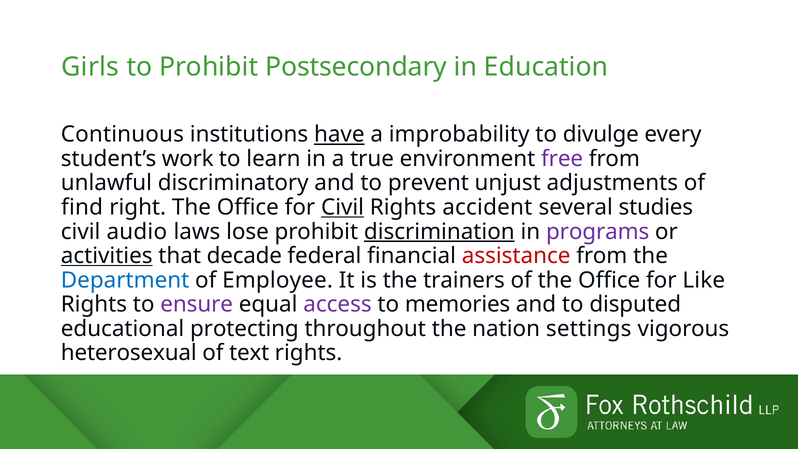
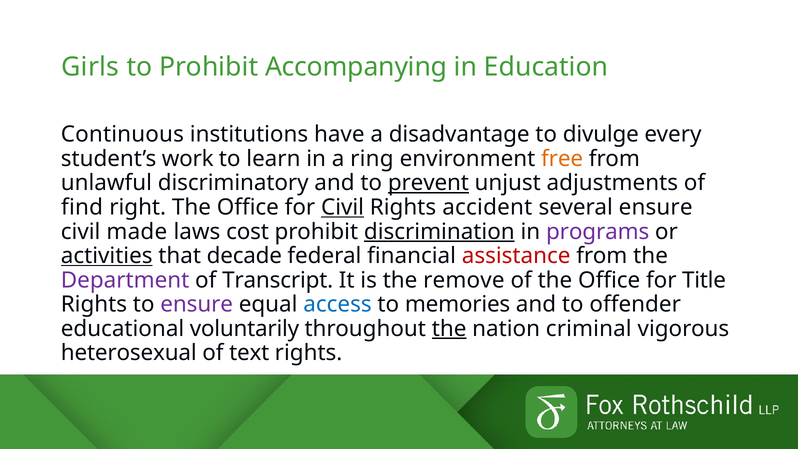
Postsecondary: Postsecondary -> Accompanying (356, 67)
have underline: present -> none (339, 134)
improbability: improbability -> disadvantage (459, 134)
true: true -> ring (372, 159)
free colour: purple -> orange (562, 159)
prevent underline: none -> present (428, 183)
several studies: studies -> ensure (656, 207)
audio: audio -> made (137, 232)
lose: lose -> cost (248, 232)
Department colour: blue -> purple (125, 280)
Employee: Employee -> Transcript (278, 280)
trainers: trainers -> remove (464, 280)
Like: Like -> Title (704, 280)
access colour: purple -> blue (337, 304)
disputed: disputed -> offender (635, 304)
protecting: protecting -> voluntarily (244, 329)
the underline: none -> present (449, 329)
settings: settings -> criminal (589, 329)
